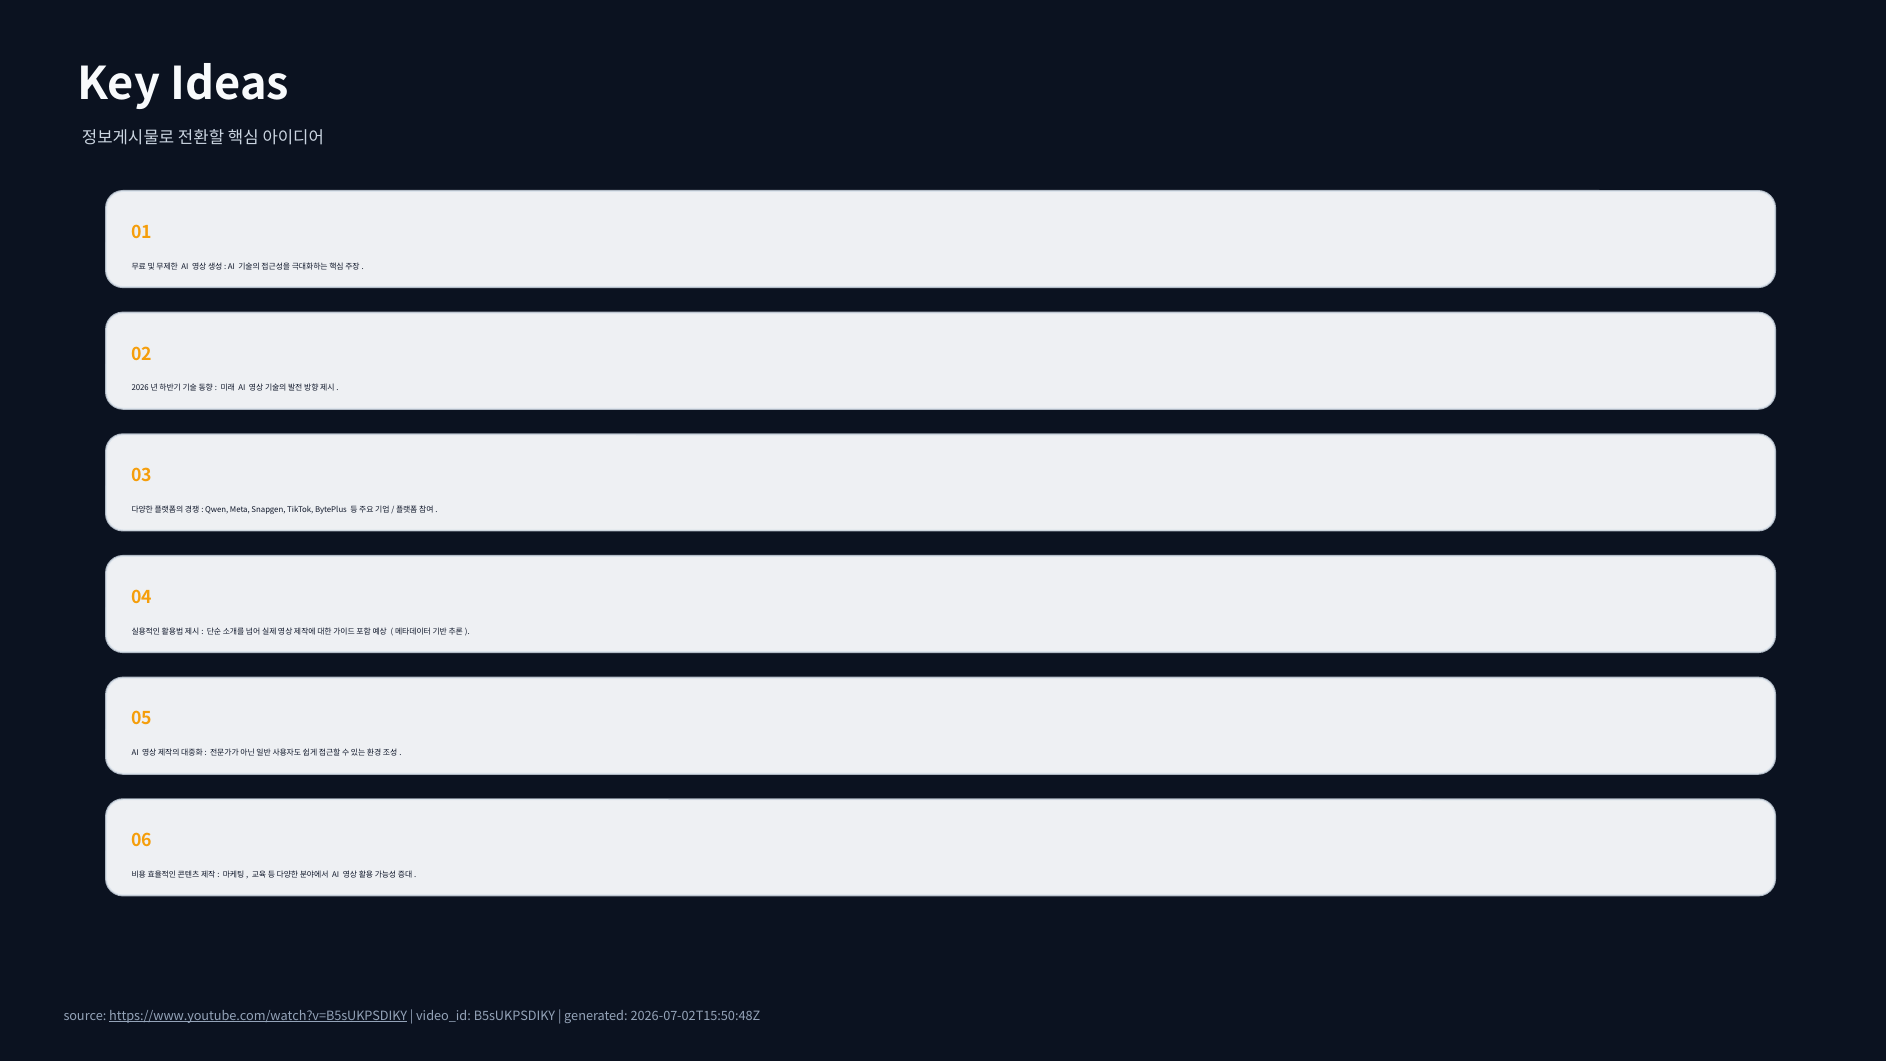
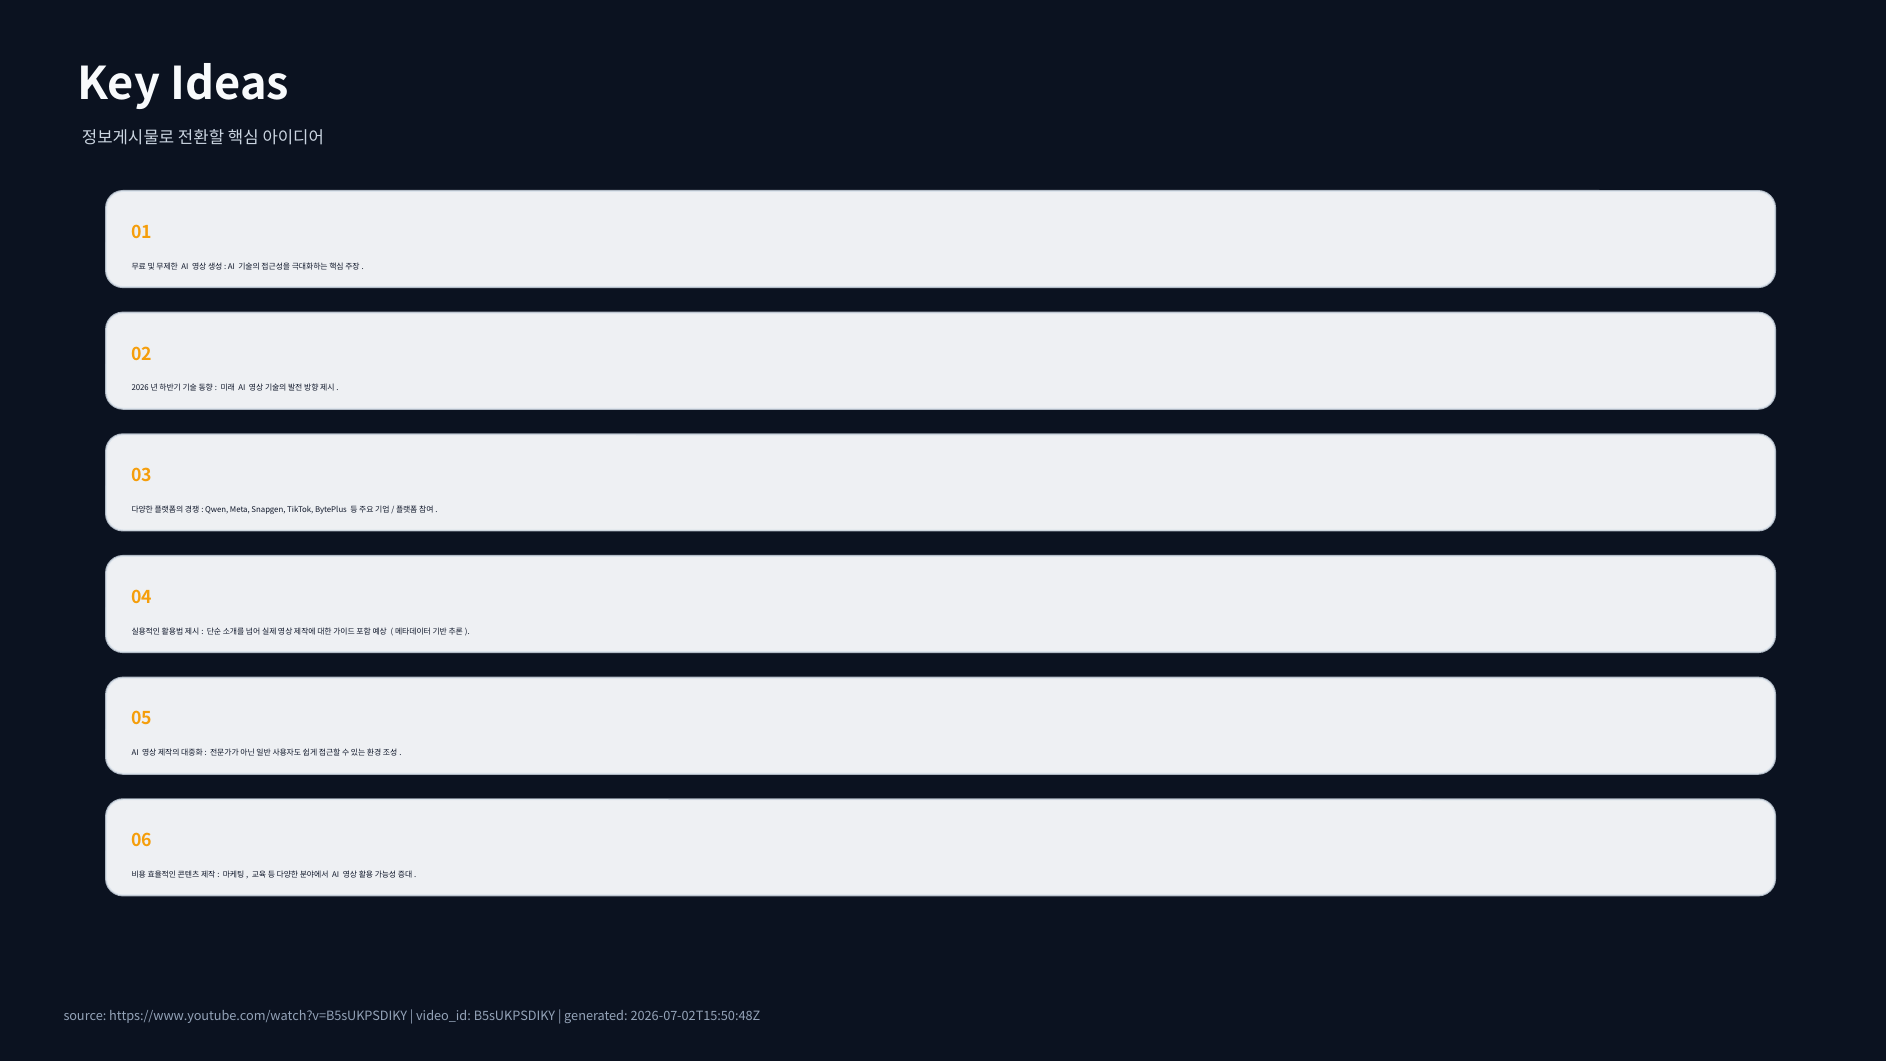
https://www.youtube.com/watch?v=B5sUKPSDIKY underline: present -> none (258, 1016)
